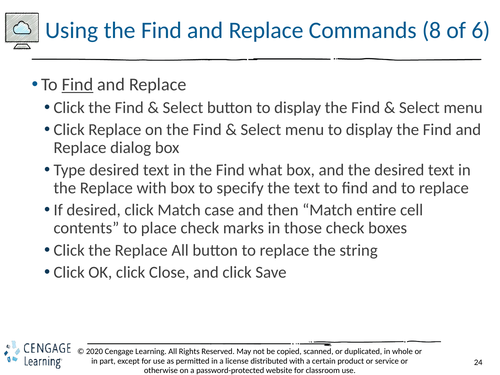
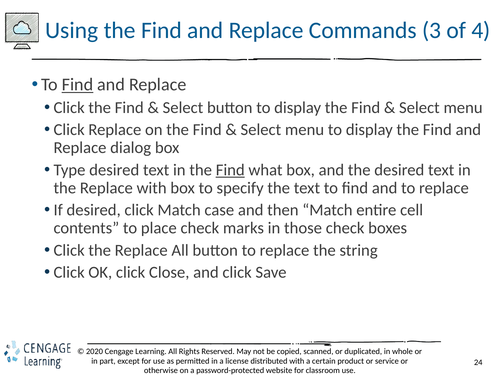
8: 8 -> 3 (432, 30)
6: 6 -> 4 (481, 30)
Find underline: none -> present (230, 170)
